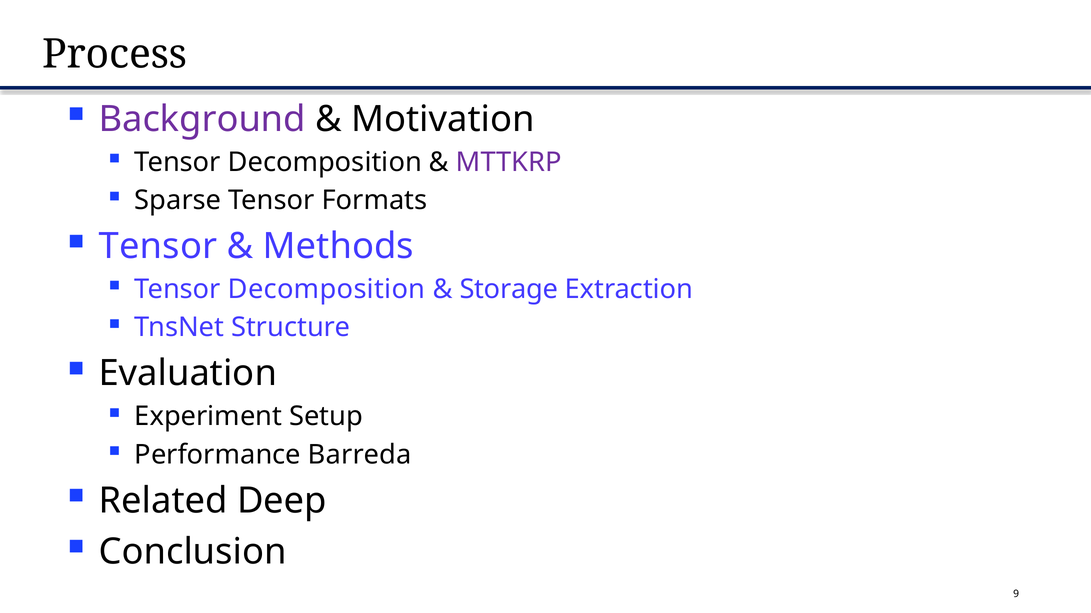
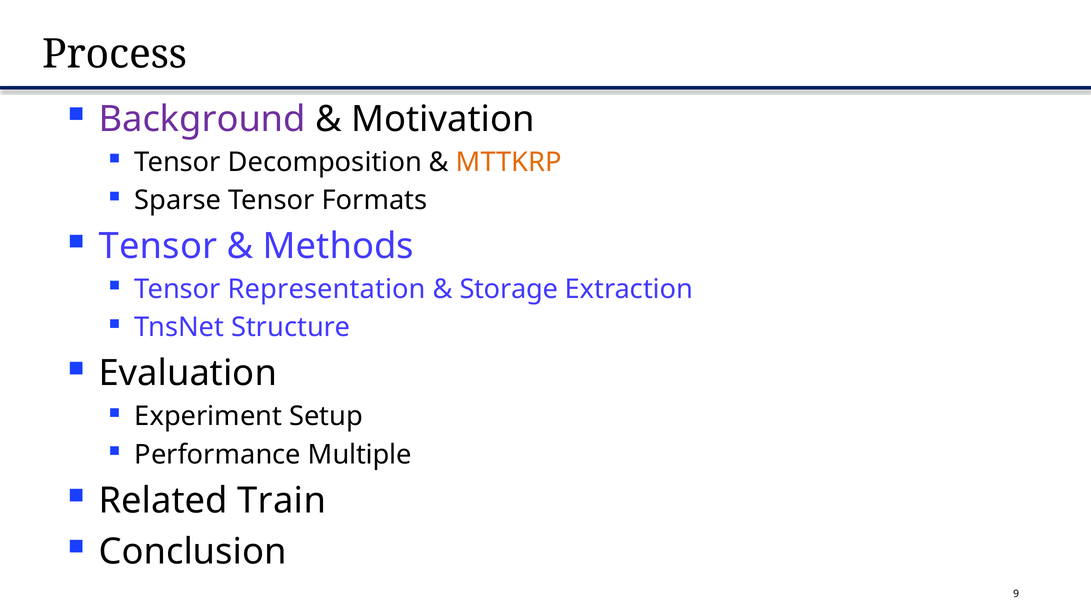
MTTKRP colour: purple -> orange (509, 162)
Decomposition: Decomposition -> Representation (327, 290)
Barreda: Barreda -> Multiple (360, 455)
Deep: Deep -> Train (282, 501)
